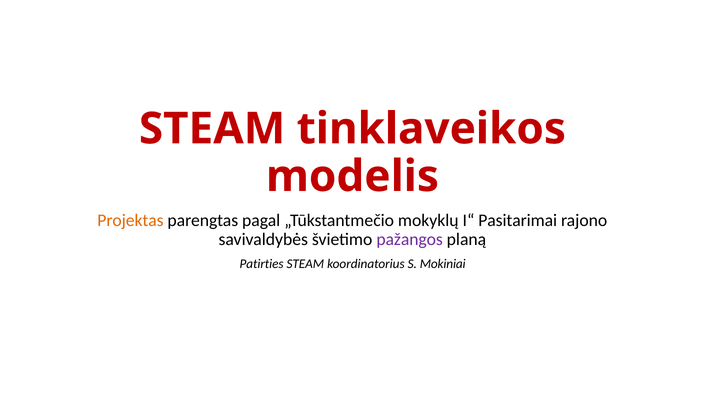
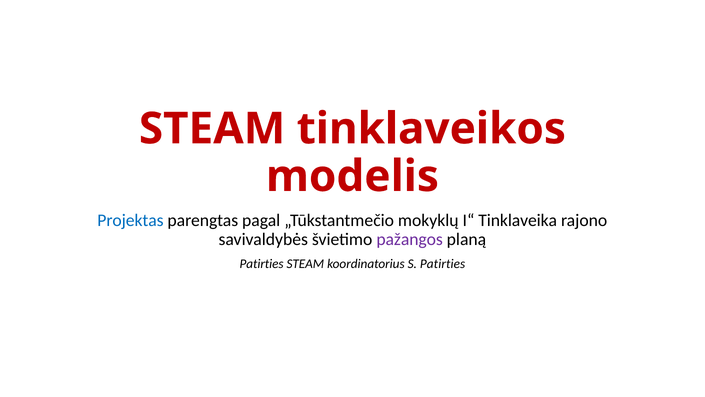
Projektas colour: orange -> blue (130, 220)
Pasitarimai: Pasitarimai -> Tinklaveika (518, 220)
S Mokiniai: Mokiniai -> Patirties (443, 263)
